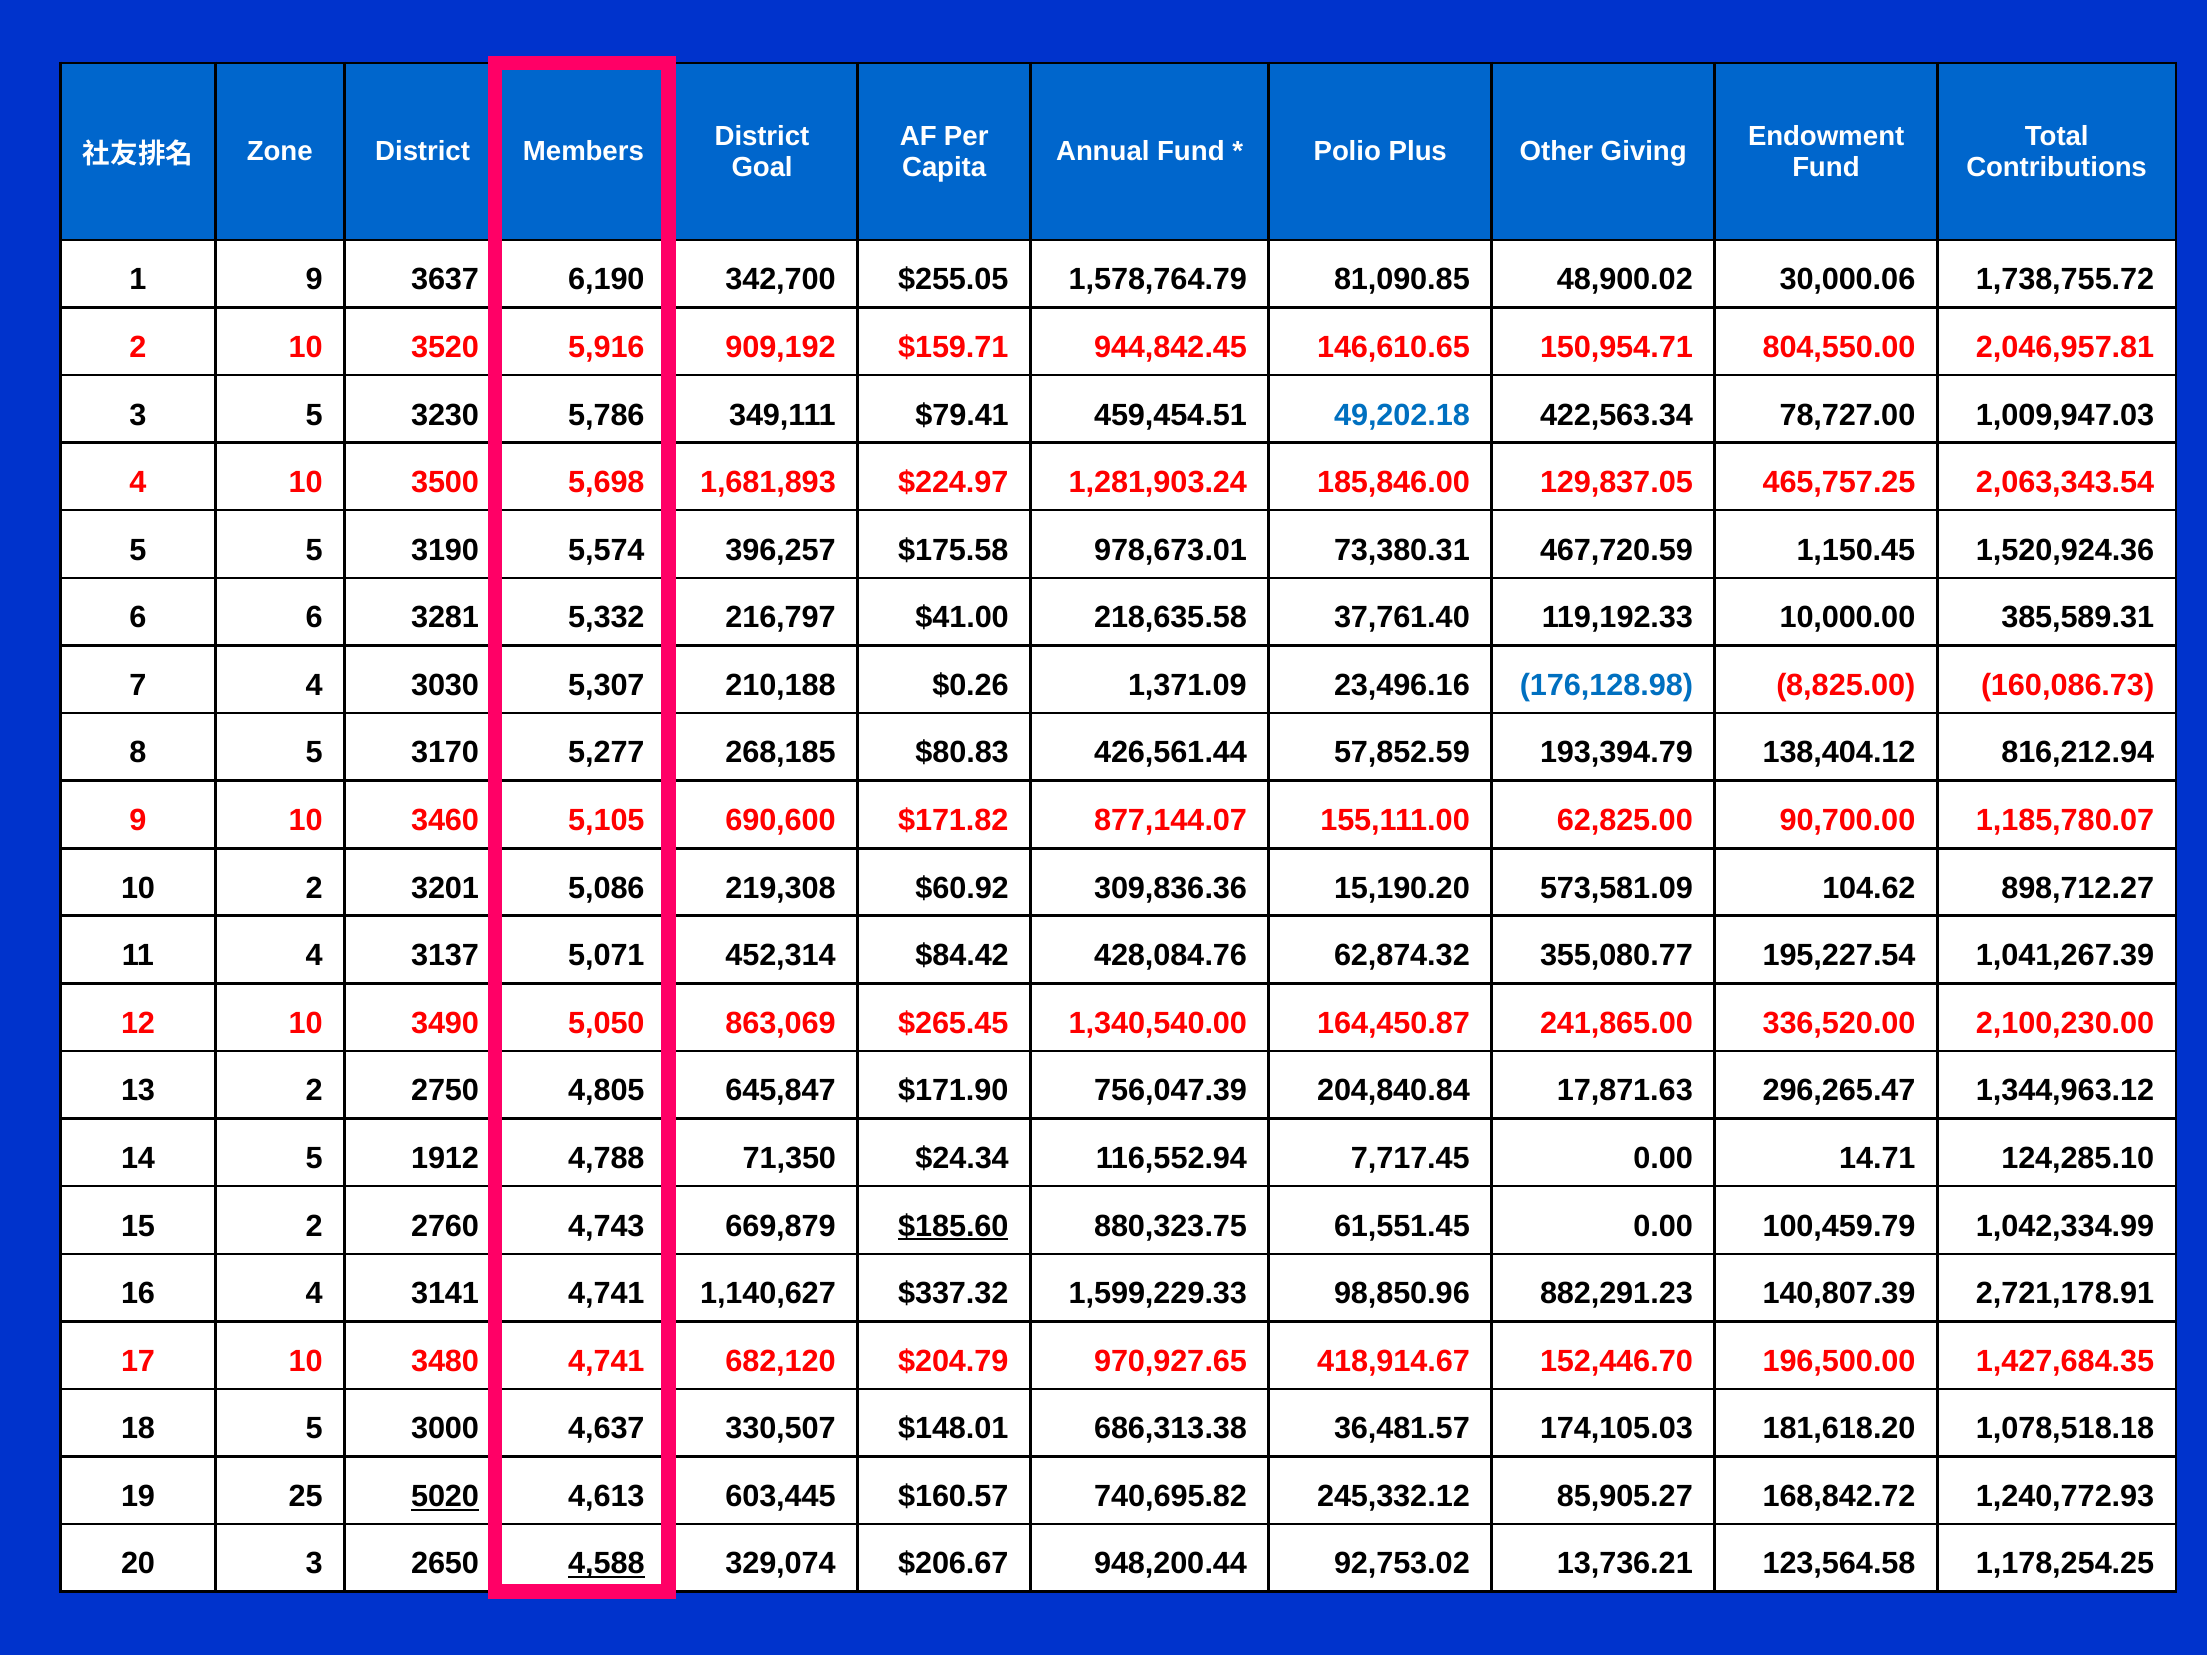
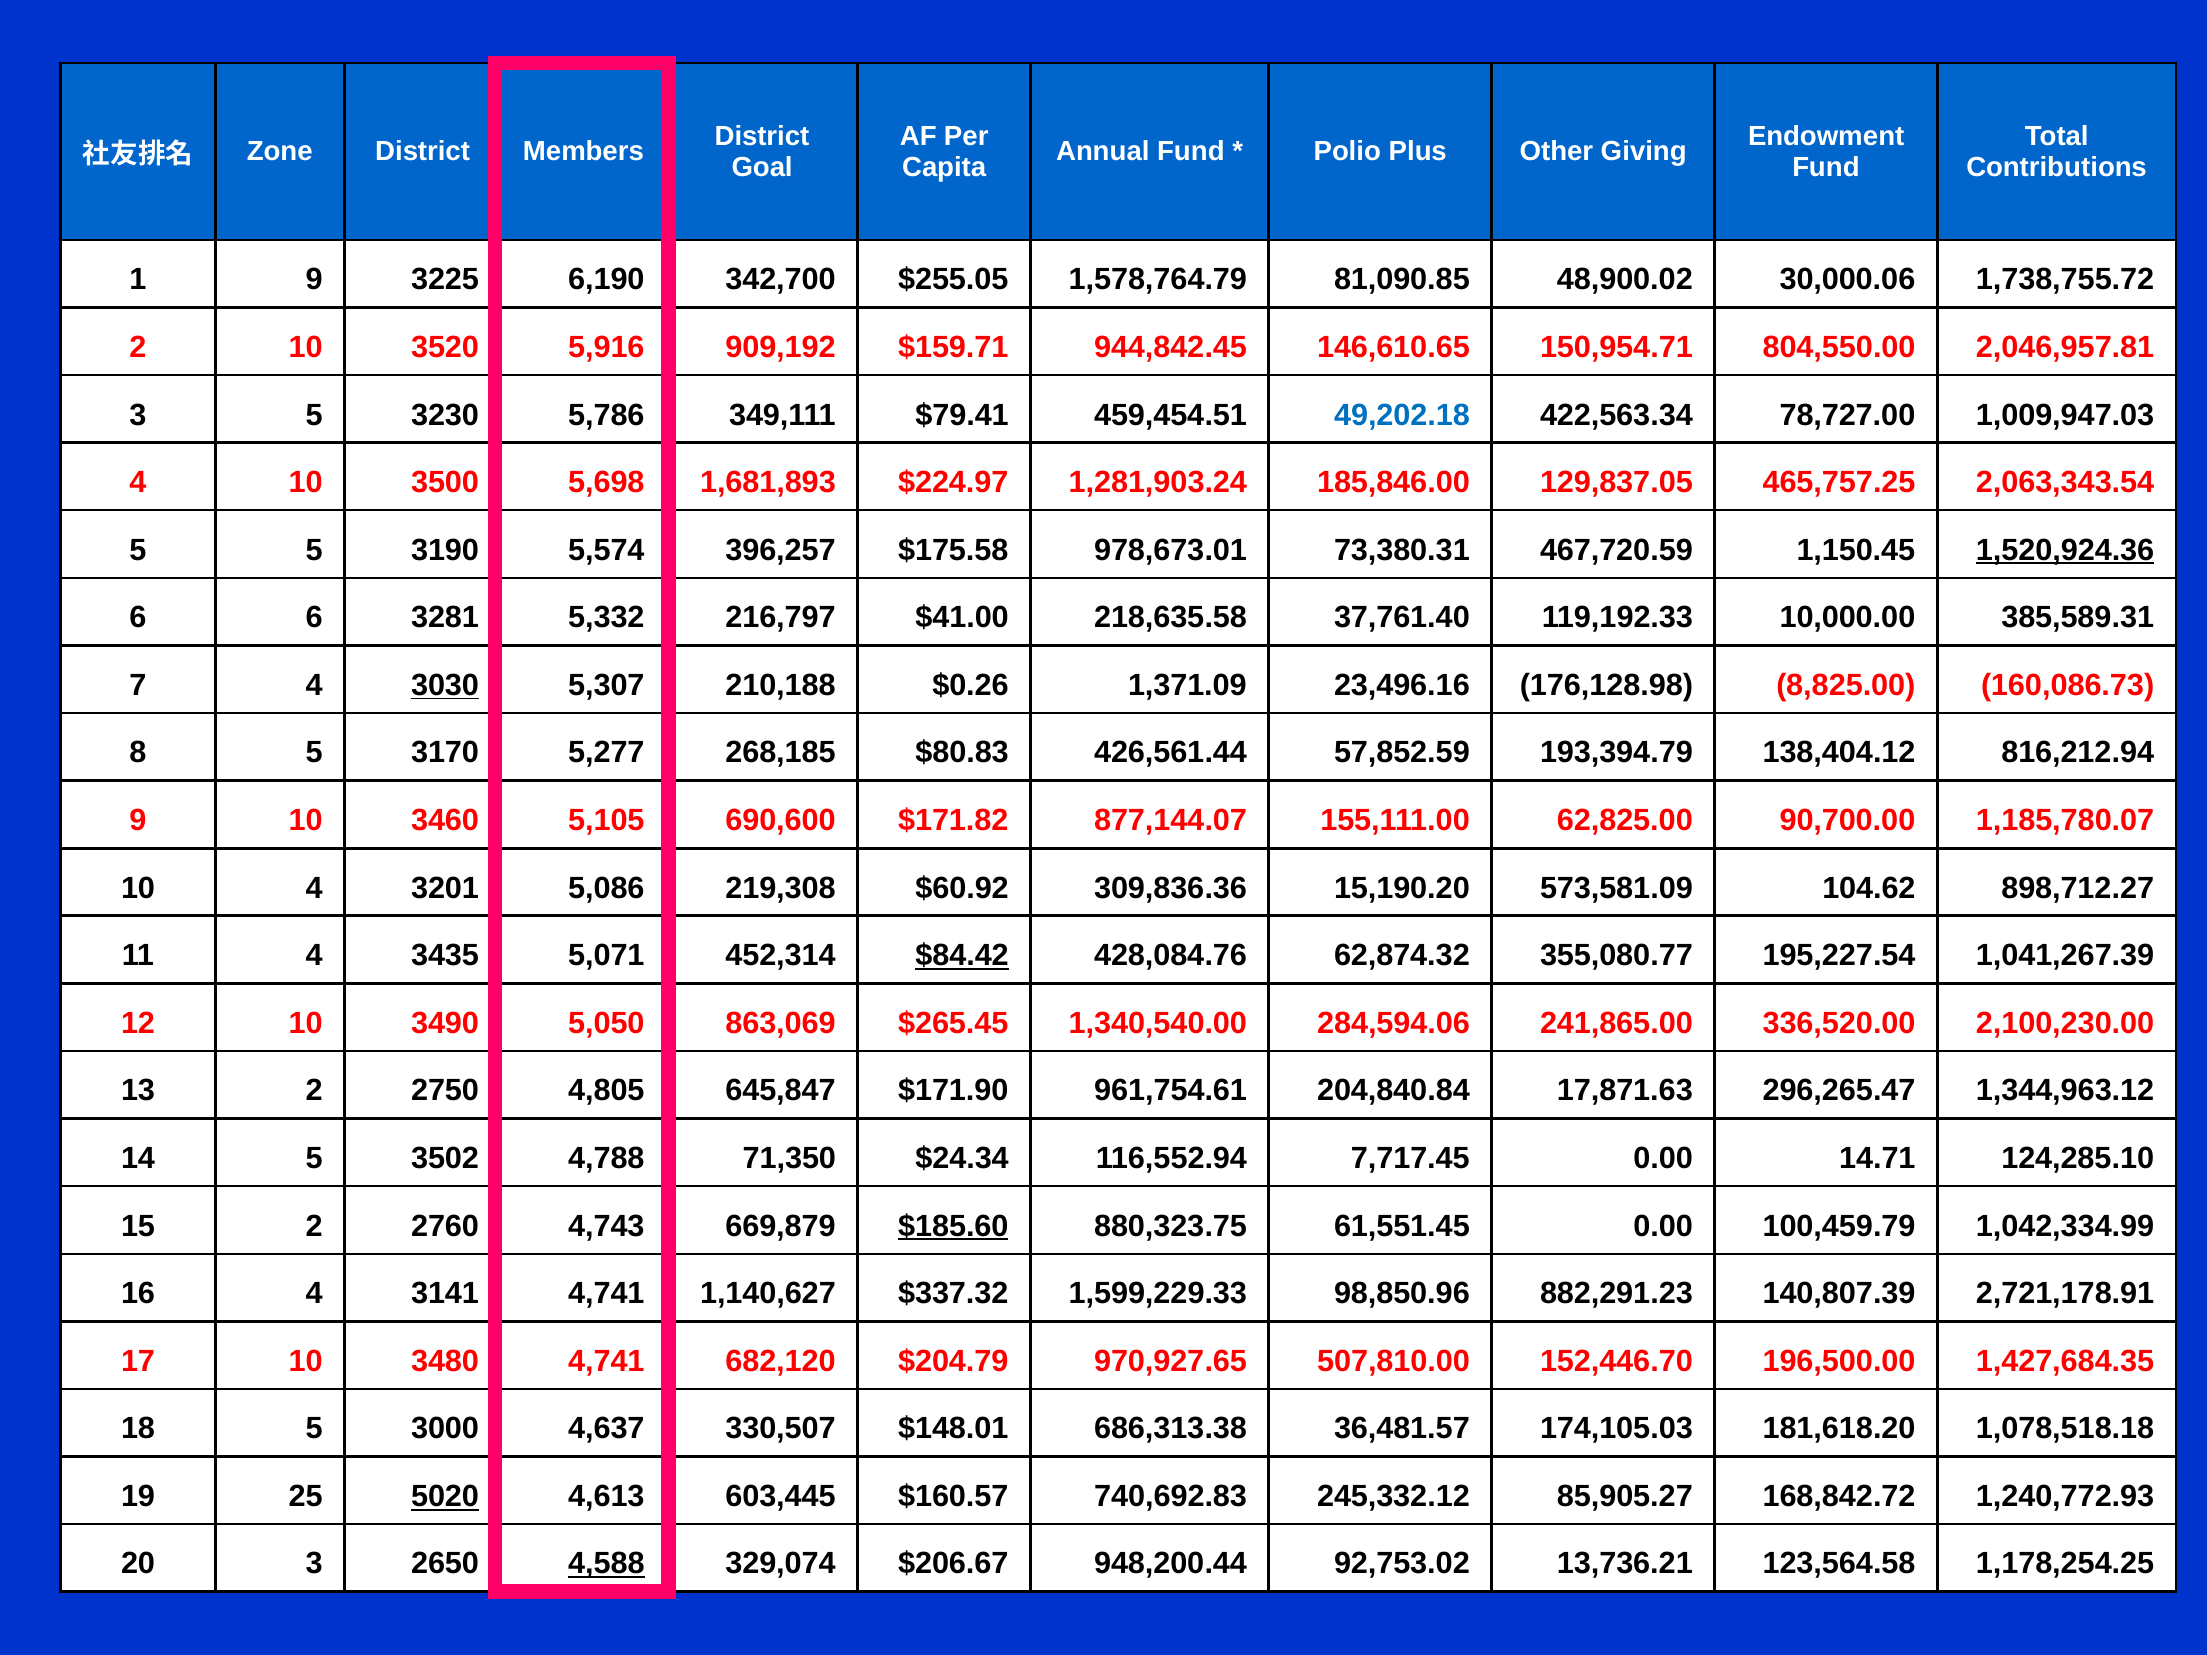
3637: 3637 -> 3225 (445, 280)
1,520,924.36 underline: none -> present (2065, 550)
3030 underline: none -> present (445, 685)
176,128.98 colour: blue -> black (1606, 685)
10 2: 2 -> 4 (314, 888)
3137: 3137 -> 3435 (445, 956)
$84.42 underline: none -> present (962, 956)
164,450.87: 164,450.87 -> 284,594.06 (1394, 1023)
756,047.39: 756,047.39 -> 961,754.61 (1171, 1091)
1912: 1912 -> 3502 (445, 1158)
418,914.67: 418,914.67 -> 507,810.00 (1394, 1361)
740,695.82: 740,695.82 -> 740,692.83 (1171, 1497)
